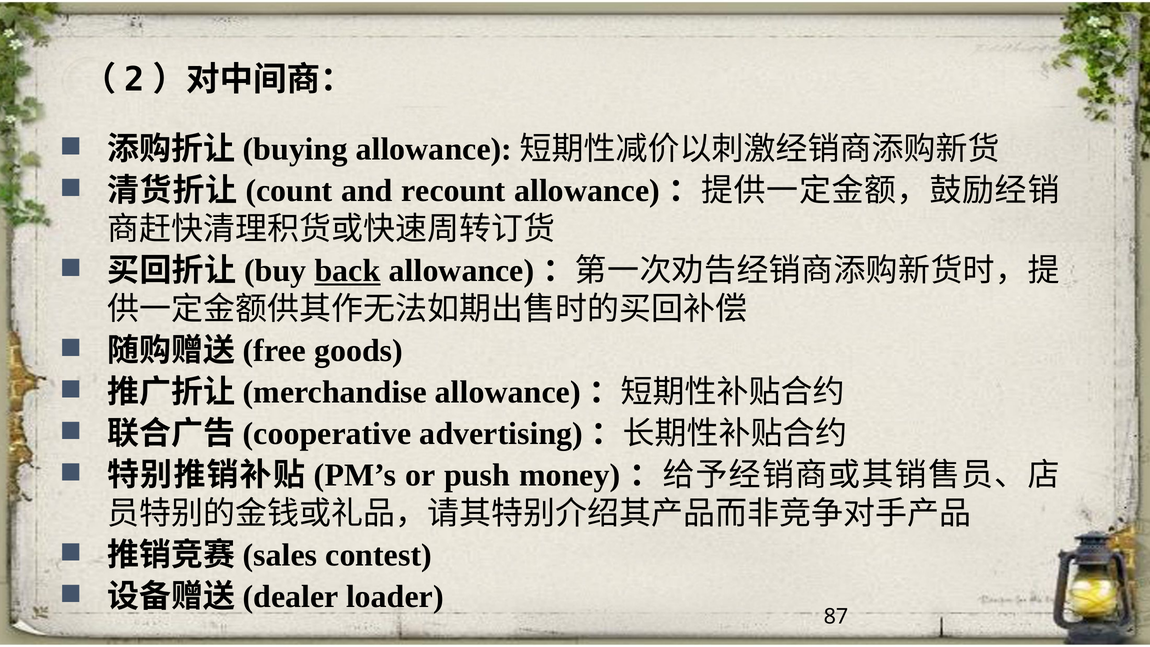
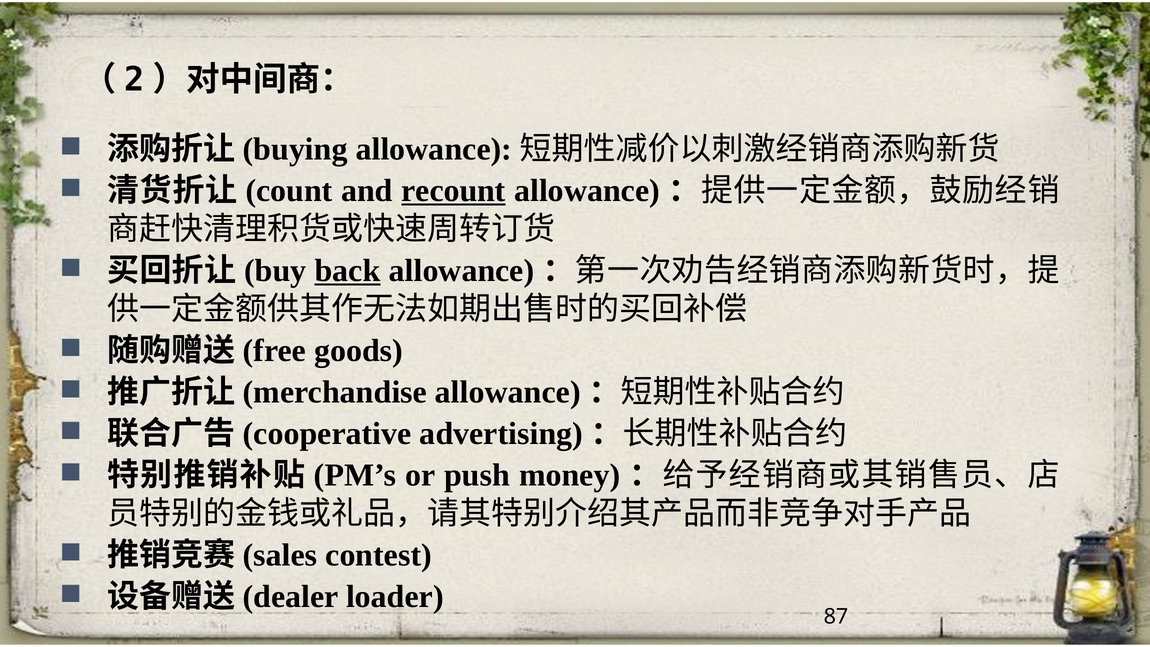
recount underline: none -> present (453, 191)
